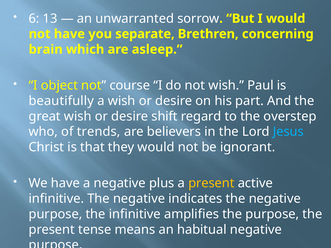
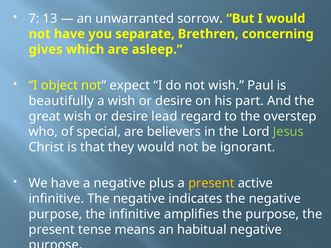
6: 6 -> 7 (34, 19)
brain: brain -> gives (46, 49)
course: course -> expect (130, 86)
shift: shift -> lead (164, 116)
trends: trends -> special (99, 132)
Jesus colour: light blue -> light green (288, 132)
